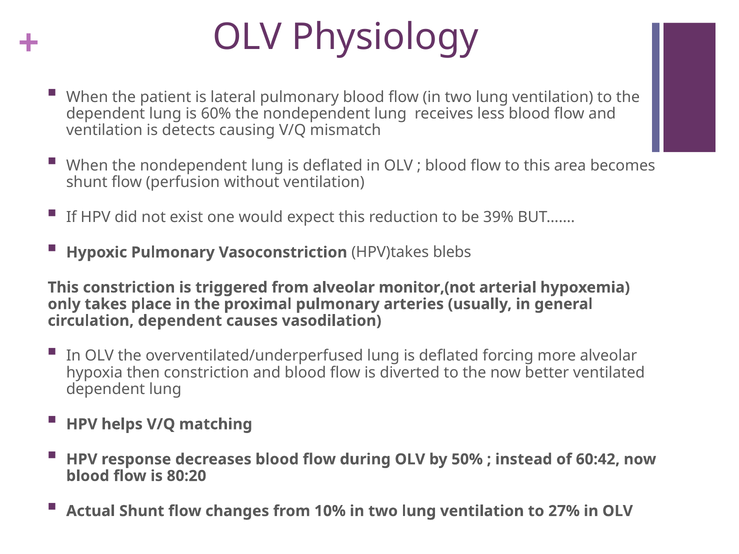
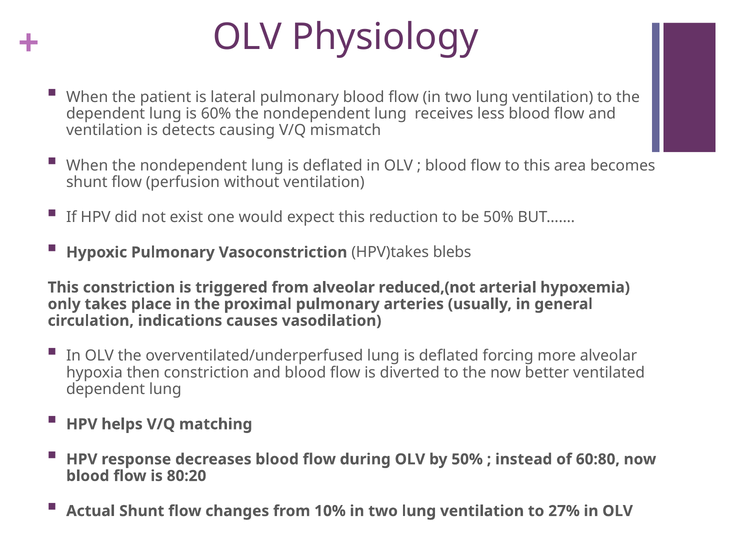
be 39%: 39% -> 50% (498, 217)
monitor,(not: monitor,(not -> reduced,(not (427, 288)
circulation dependent: dependent -> indications (180, 321)
60:42: 60:42 -> 60:80 (598, 460)
